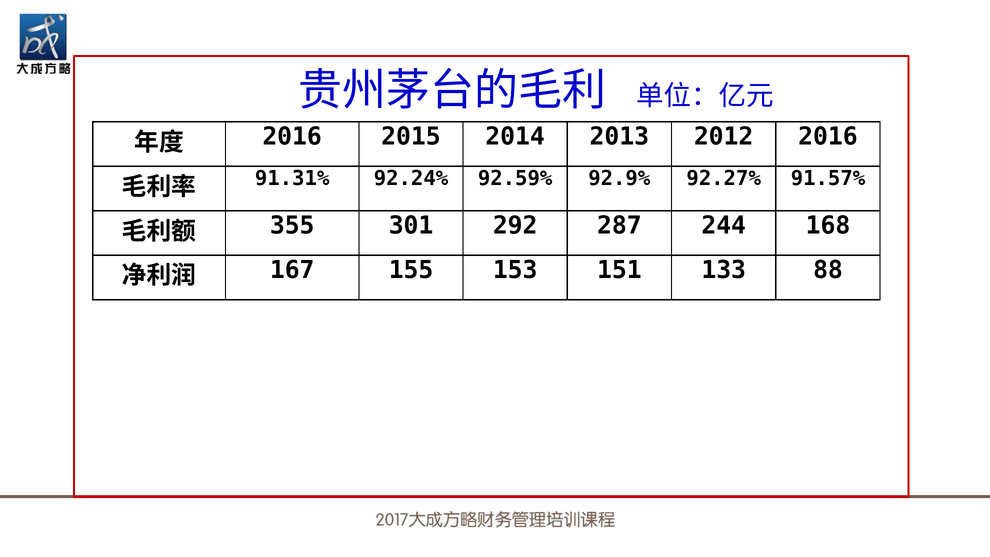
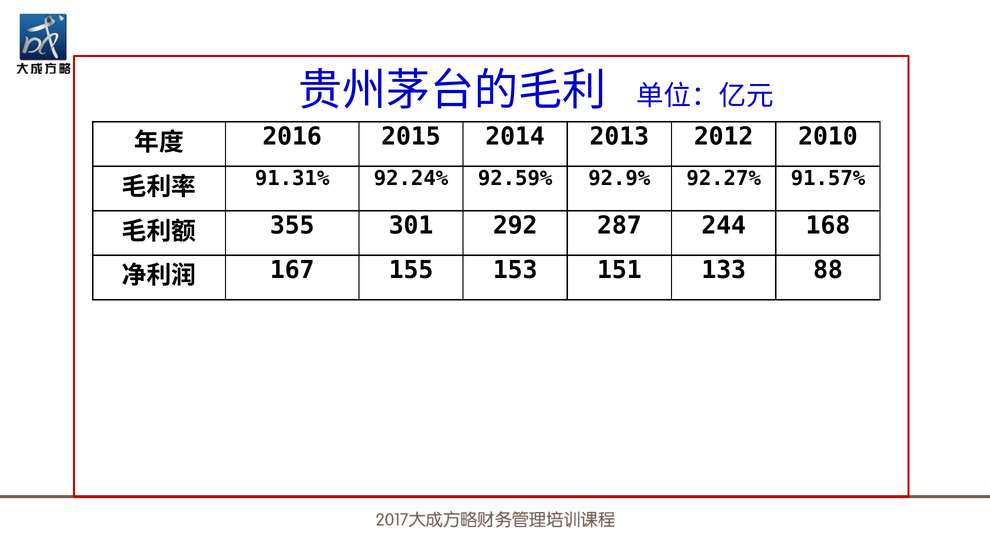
2012 2016: 2016 -> 2010 (828, 137)
